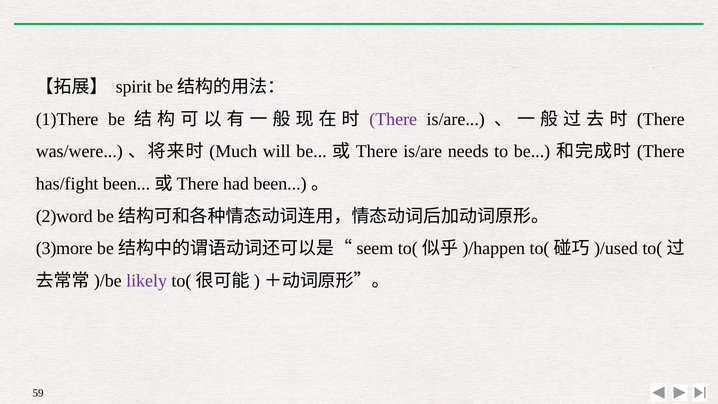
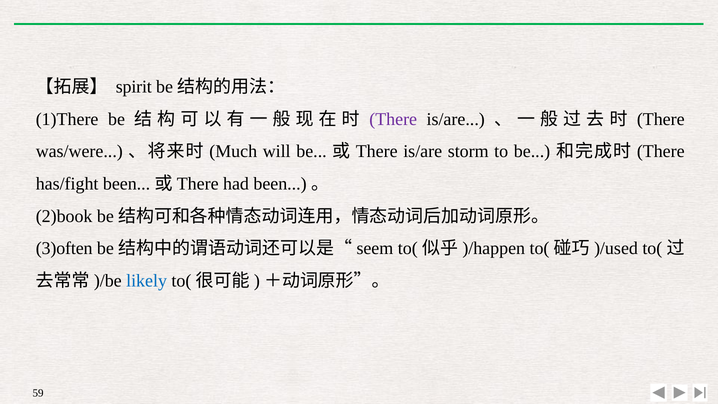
needs: needs -> storm (468, 151)
2)word: 2)word -> 2)book (64, 216)
3)more: 3)more -> 3)often (64, 248)
likely colour: purple -> blue (147, 281)
